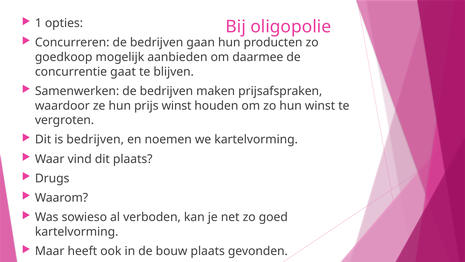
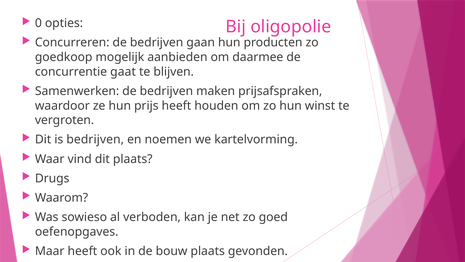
1: 1 -> 0 (38, 23)
prijs winst: winst -> heeft (176, 105)
kartelvorming: kartelvorming -> oefenopgaves (77, 231)
